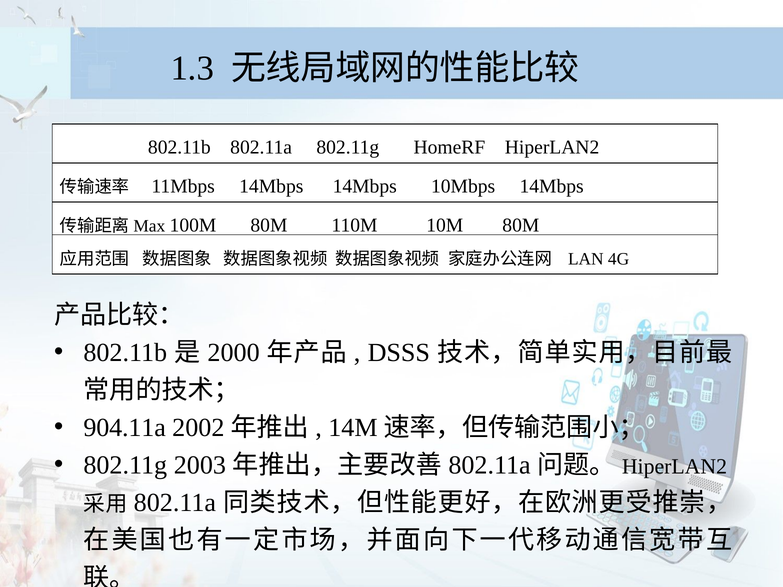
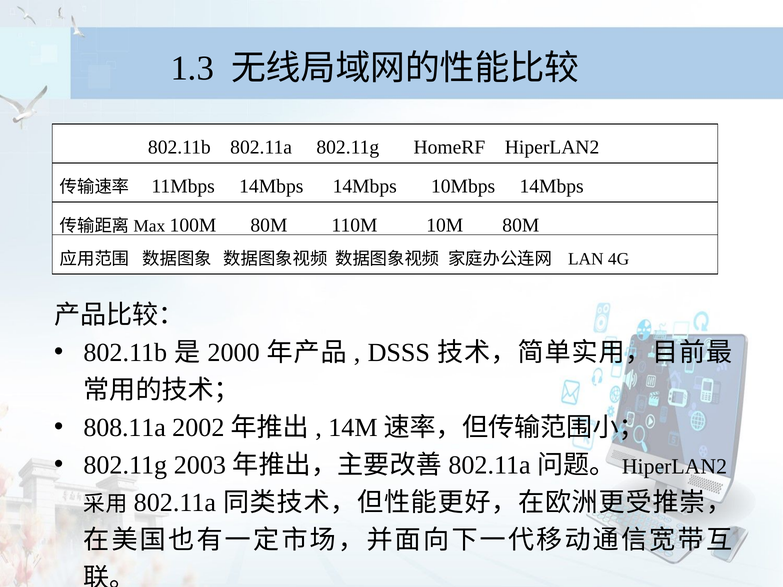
904.11a: 904.11a -> 808.11a (125, 428)
